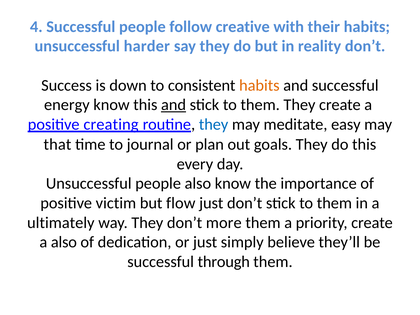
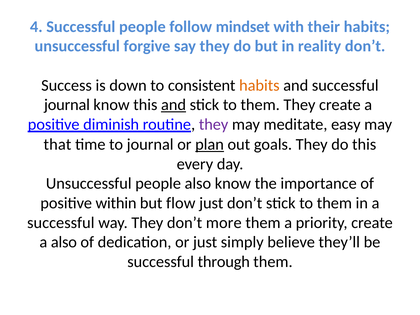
creative: creative -> mindset (243, 27)
harder: harder -> forgive (147, 46)
energy: energy -> journal (67, 105)
creating: creating -> diminish (111, 124)
they colour: blue -> purple (214, 124)
plan underline: none -> present (210, 144)
victim: victim -> within (116, 203)
ultimately: ultimately -> successful (61, 223)
